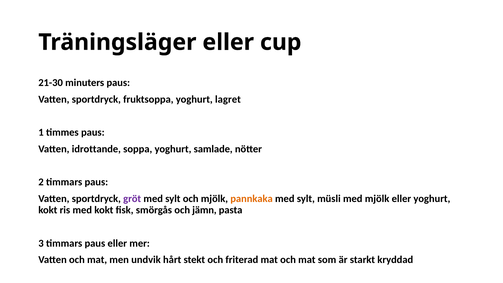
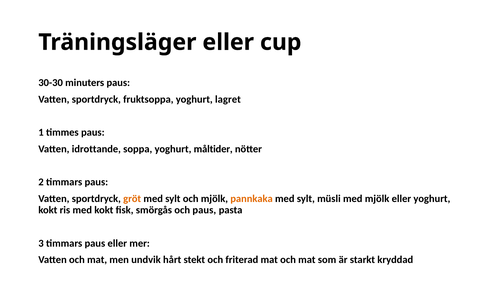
21-30: 21-30 -> 30-30 (51, 83)
samlade: samlade -> måltider (213, 149)
gröt colour: purple -> orange (132, 199)
och jämn: jämn -> paus (204, 210)
